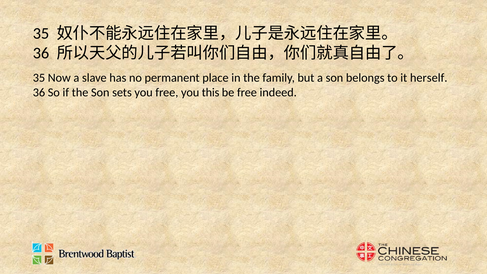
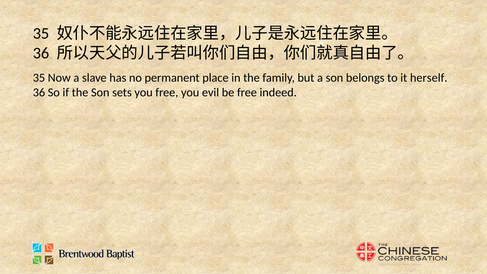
this: this -> evil (211, 93)
